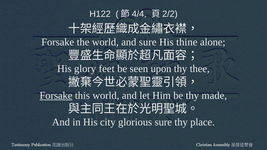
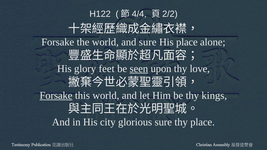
His thine: thine -> place (187, 42)
seen underline: none -> present (139, 69)
thee: thee -> love (200, 69)
made: made -> kings (214, 96)
